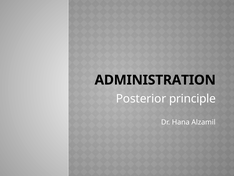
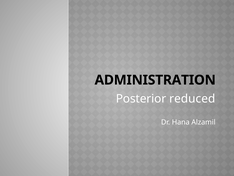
principle: principle -> reduced (192, 98)
